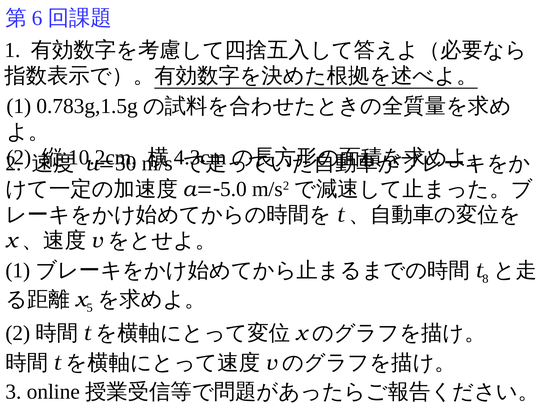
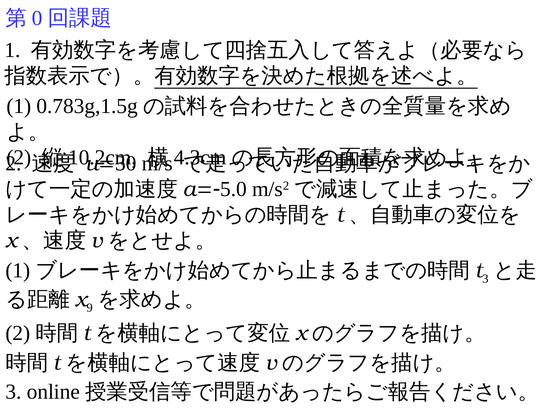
6: 6 -> 0 (37, 18)
8: 8 -> 3 (485, 279)
5: 5 -> 9 (90, 308)
